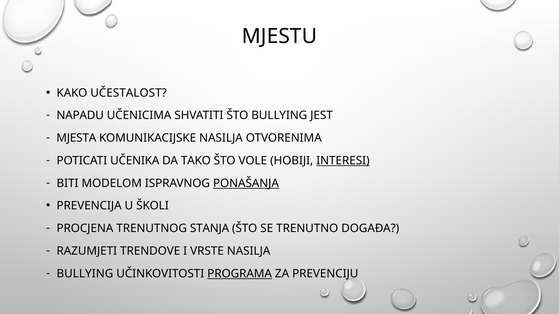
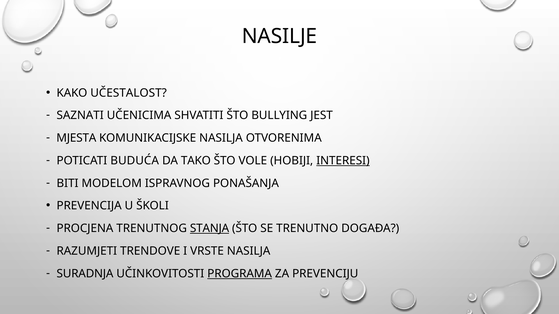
MJESTU: MJESTU -> NASILJE (280, 36)
NAPADU: NAPADU -> SAZNATI (80, 116)
UČENIKA: UČENIKA -> BUDUĆA (135, 161)
PONAŠANJA underline: present -> none (246, 183)
STANJA underline: none -> present (210, 229)
BULLYING: BULLYING -> SURADNJA (85, 274)
